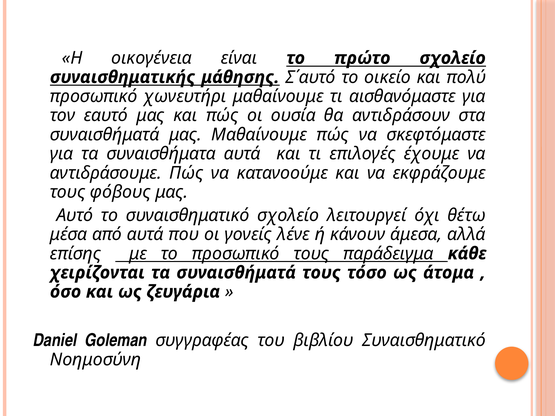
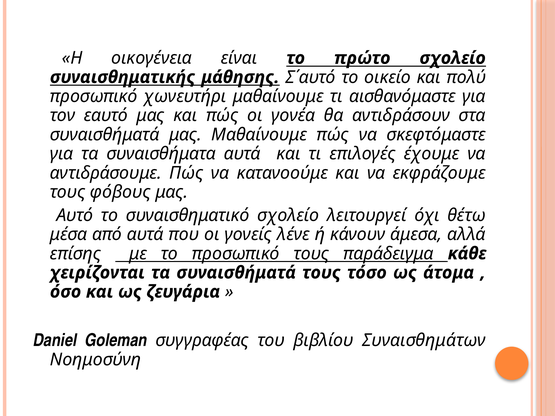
ουσία: ουσία -> γονέα (293, 116)
βιβλίου Συναισθηματικό: Συναισθηματικό -> Συναισθημάτων (424, 341)
